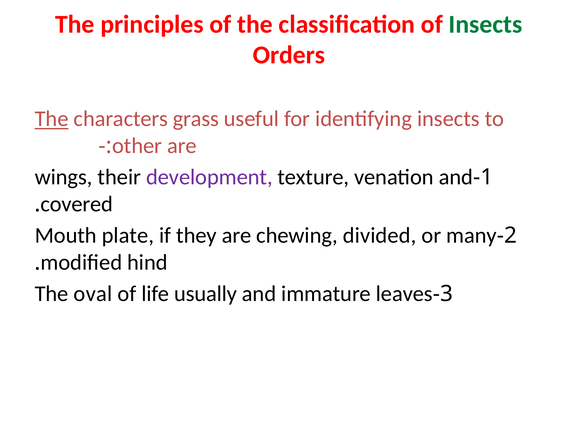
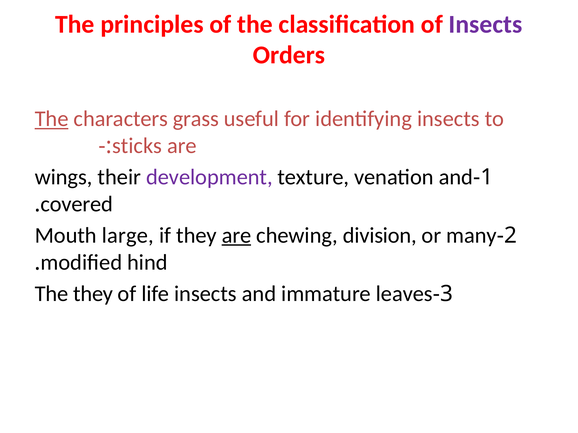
Insects colour: green -> purple (485, 24)
other: other -> sticks (137, 146)
plate: plate -> large (128, 236)
are underline: none -> present (236, 236)
divided: divided -> division (380, 236)
The oval: oval -> they (93, 294)
life usually: usually -> insects (205, 294)
